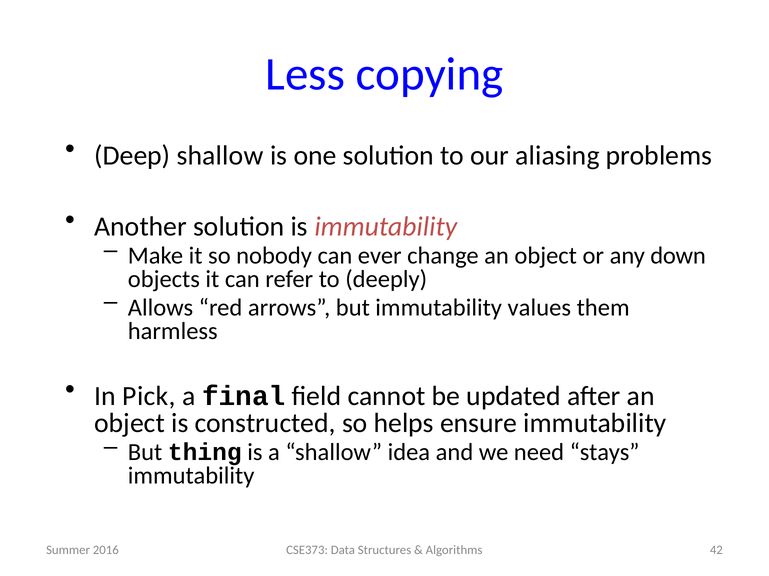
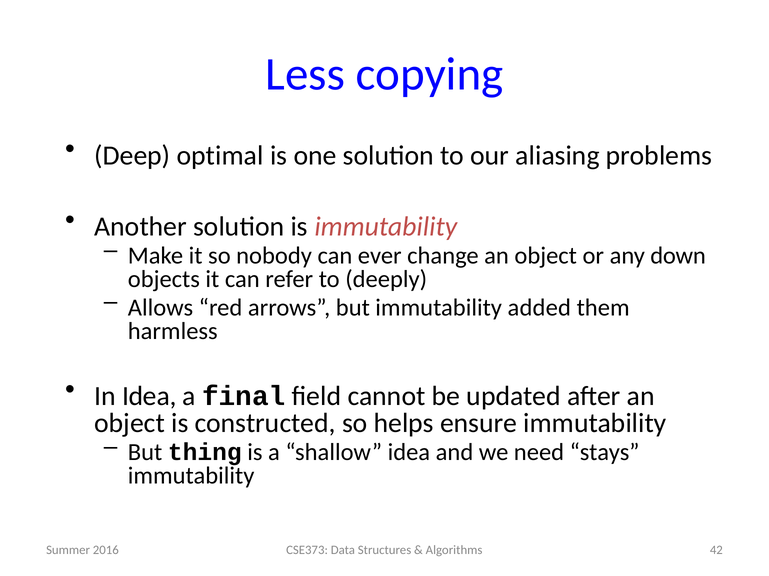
Deep shallow: shallow -> optimal (220, 156)
values: values -> added (539, 308)
In Pick: Pick -> Idea (149, 397)
